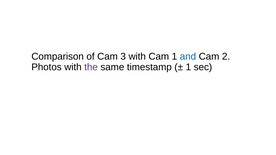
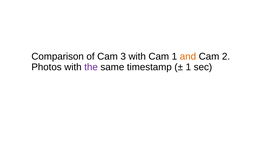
and colour: blue -> orange (188, 57)
